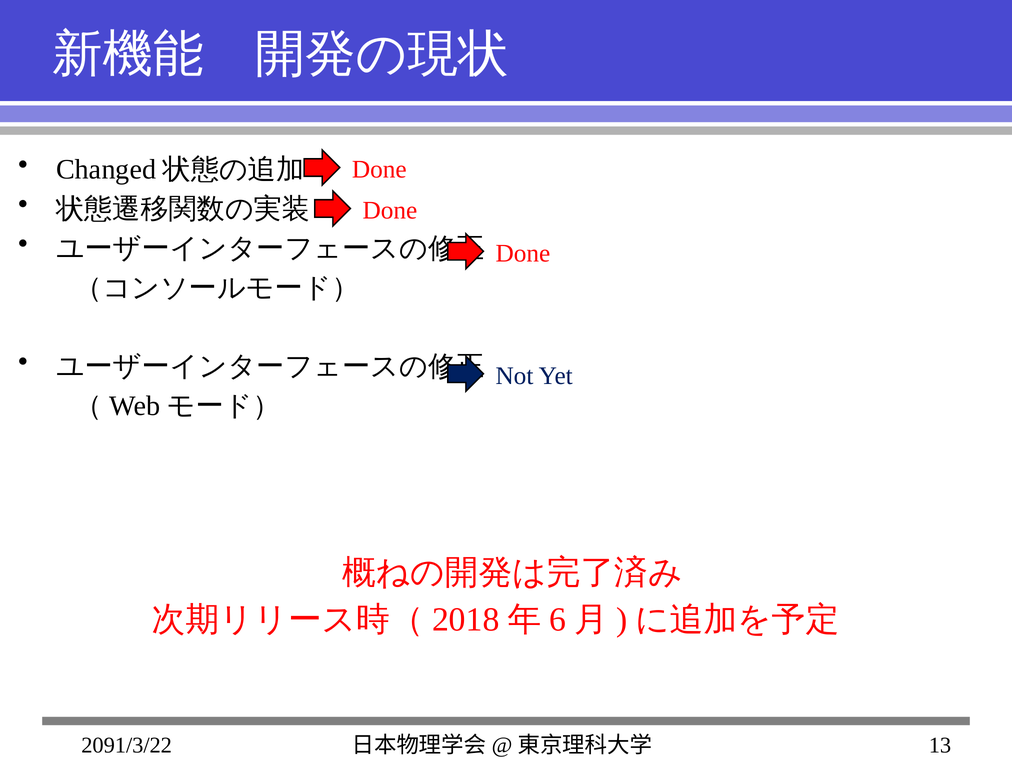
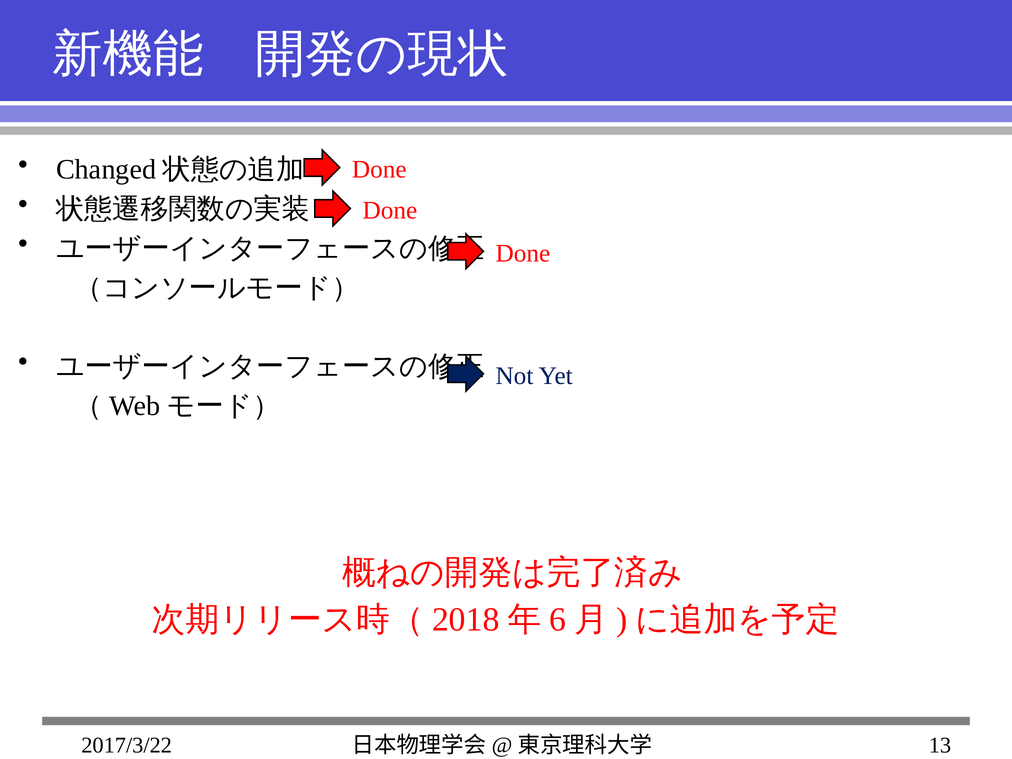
2091/3/22: 2091/3/22 -> 2017/3/22 (127, 745)
